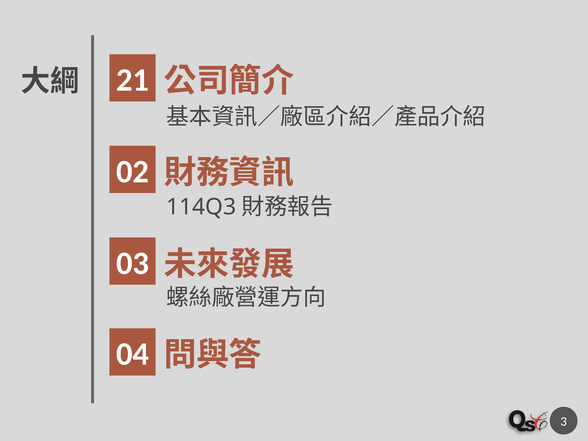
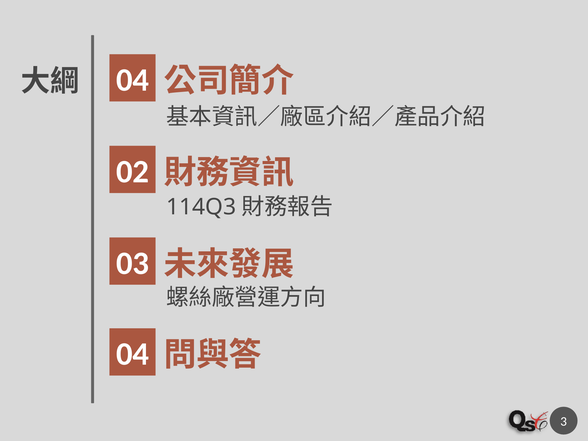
21: 21 -> 04 (133, 80)
